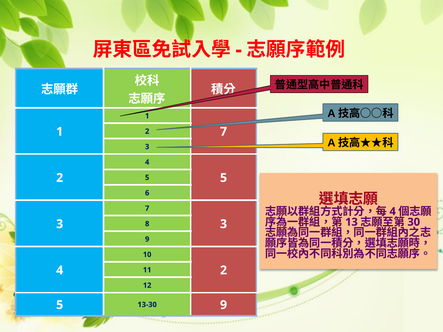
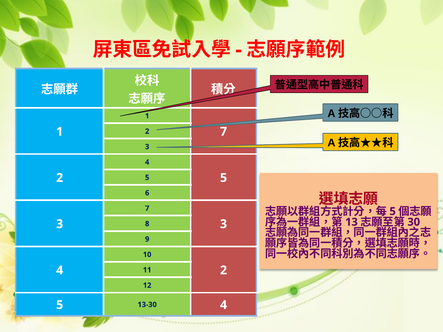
4: 4 -> 5 (393, 212)
13-30 9: 9 -> 4 (224, 305)
